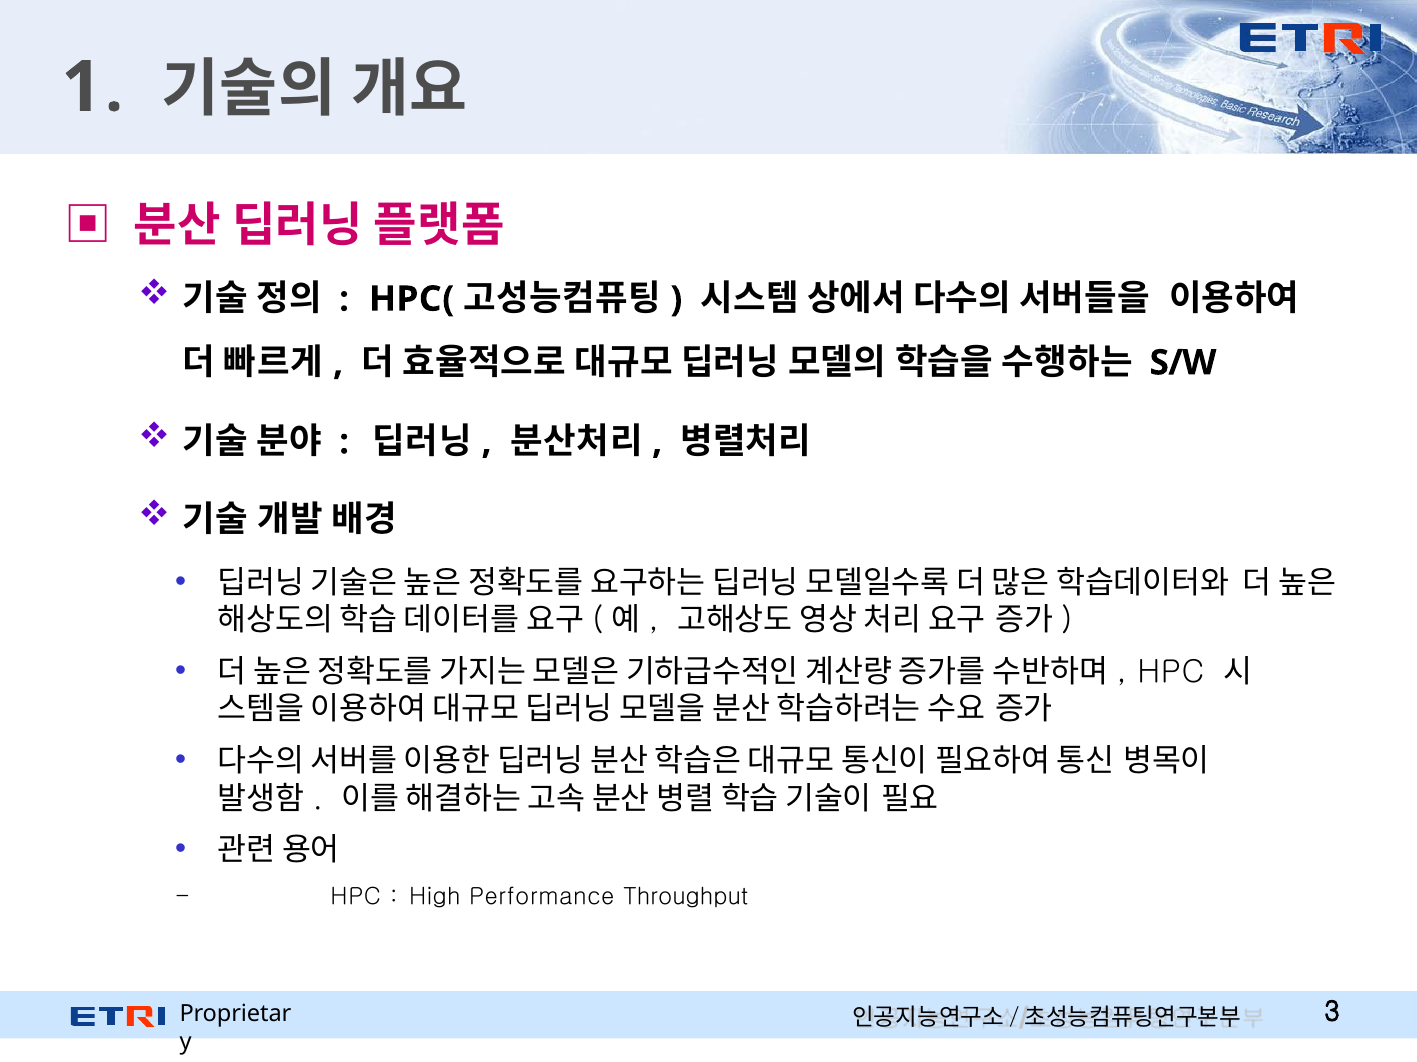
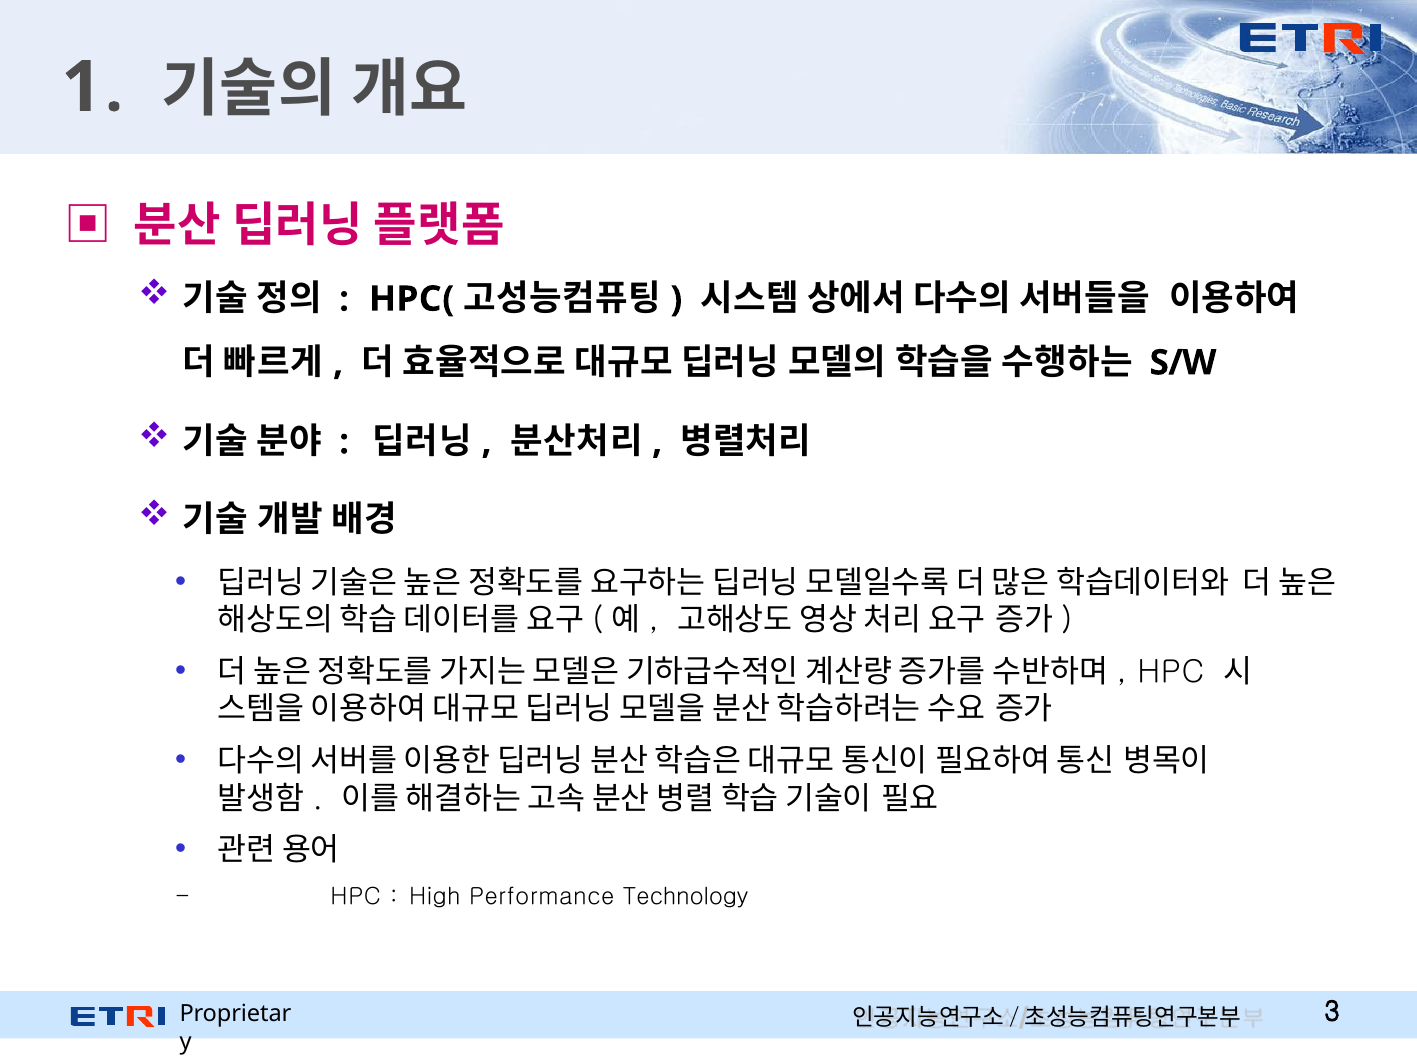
Throughput: Throughput -> Technology (686, 897)
